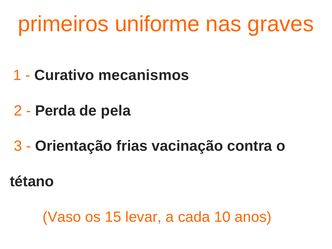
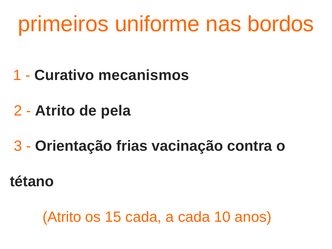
graves: graves -> bordos (281, 24)
Perda: Perda -> Atrito (55, 111)
Vaso: Vaso -> Atrito (62, 217)
15 levar: levar -> cada (144, 217)
